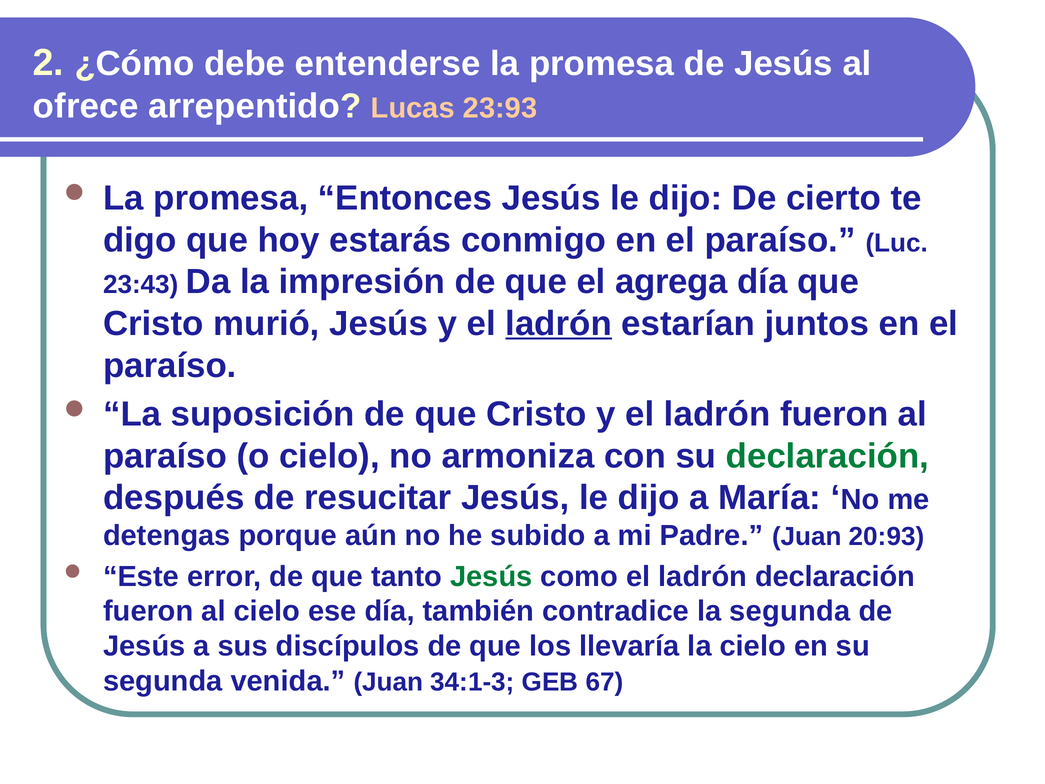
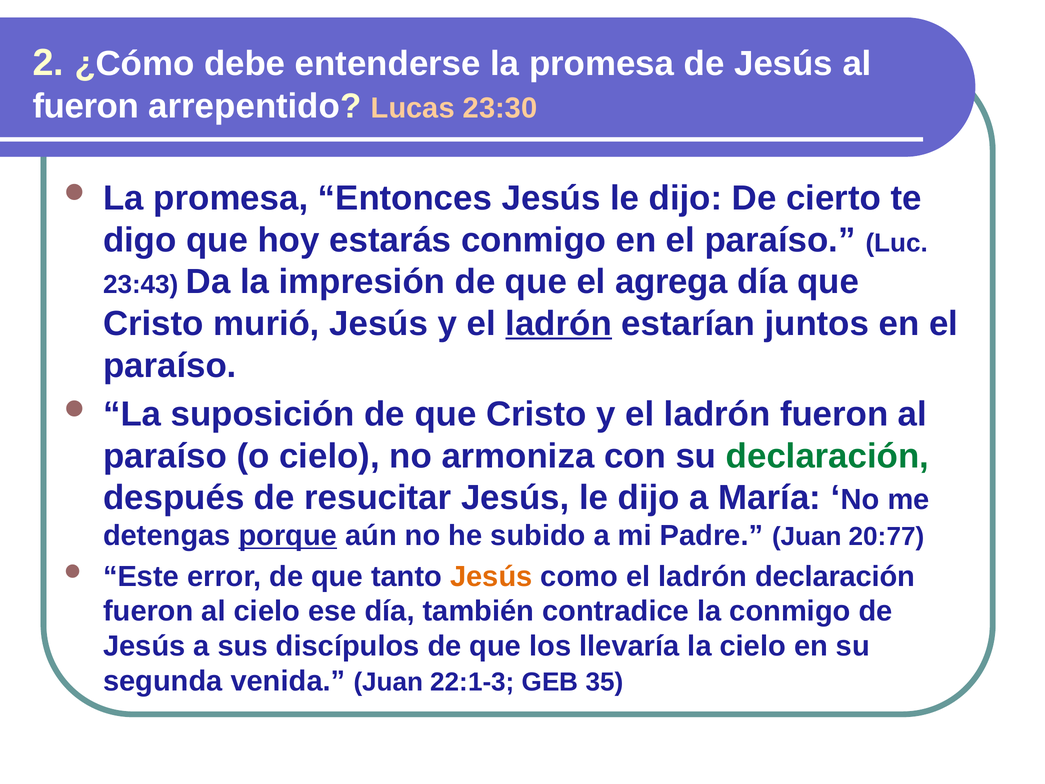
ofrece: ofrece -> fueron (86, 106)
23:93: 23:93 -> 23:30 (500, 108)
porque underline: none -> present (288, 536)
20:93: 20:93 -> 20:77 (887, 537)
Jesús colour: green -> orange (491, 576)
la segunda: segunda -> conmigo (790, 611)
34:1-3: 34:1-3 -> 22:1-3 (473, 682)
67: 67 -> 35 (604, 682)
